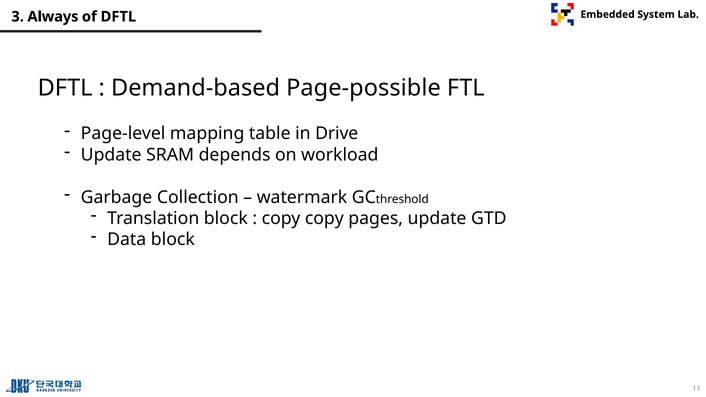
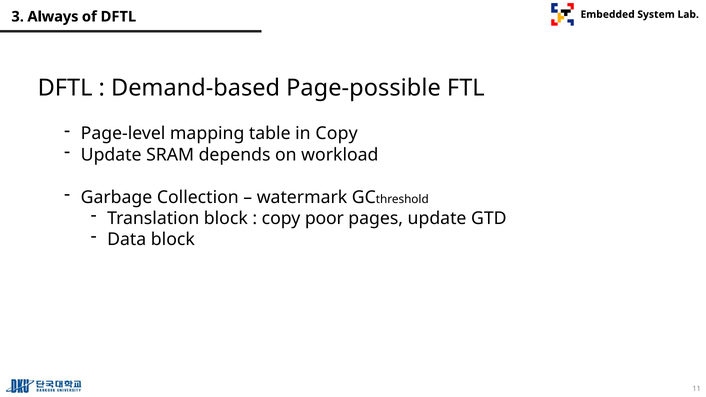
in Drive: Drive -> Copy (337, 134)
copy copy: copy -> poor (324, 218)
